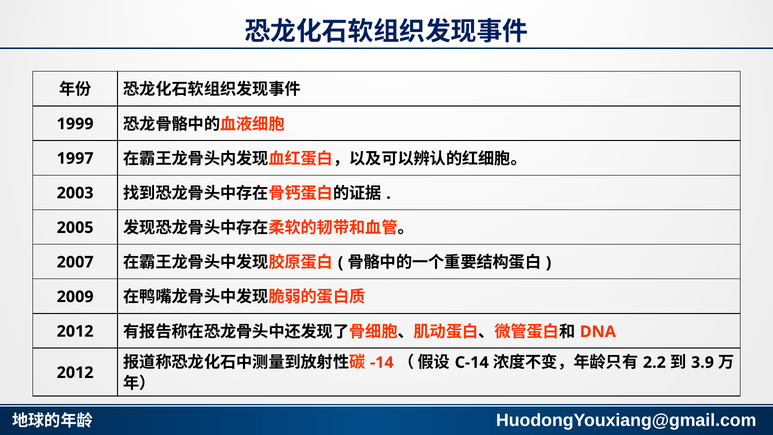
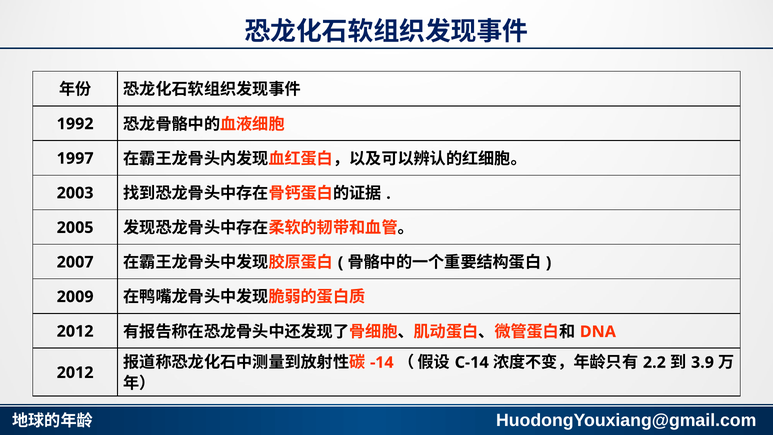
1999: 1999 -> 1992 (75, 124)
